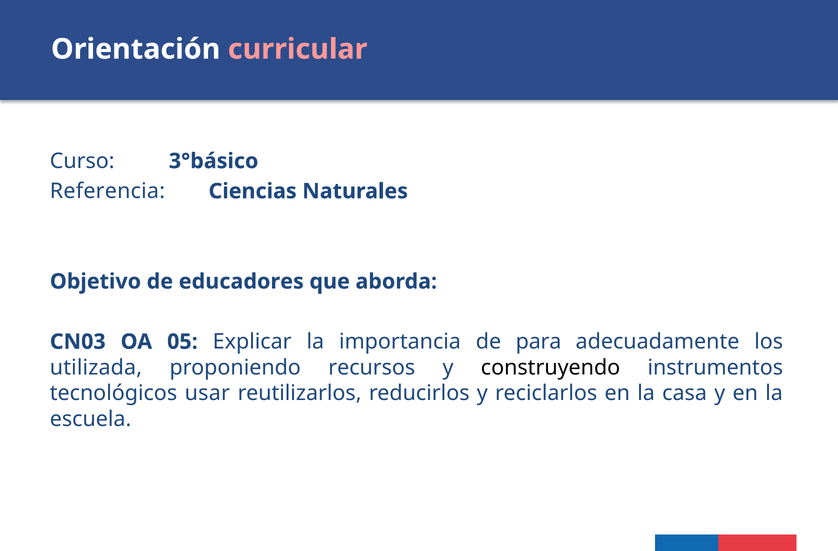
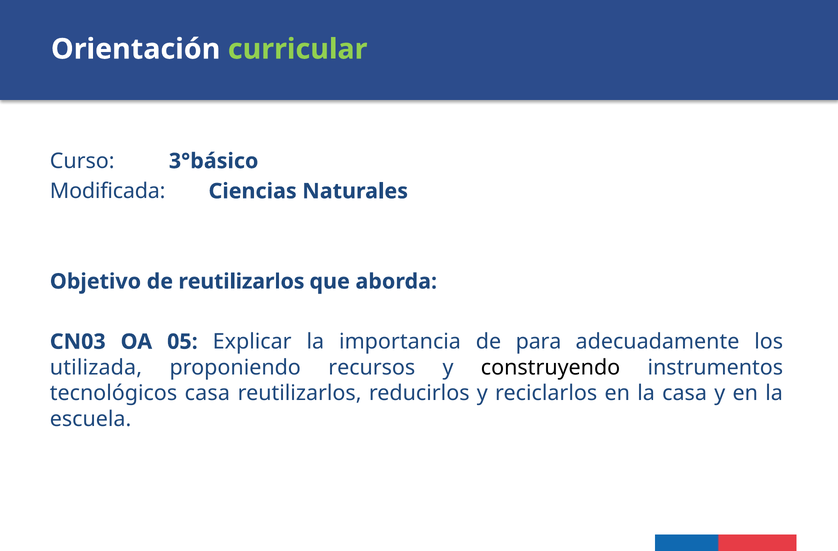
curricular colour: pink -> light green (298, 49)
Referencia: Referencia -> Modificada (108, 191)
de educadores: educadores -> reutilizarlos (241, 281)
tecnológicos usar: usar -> casa (207, 393)
